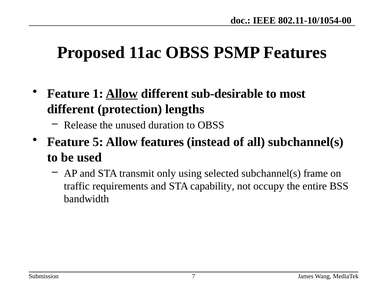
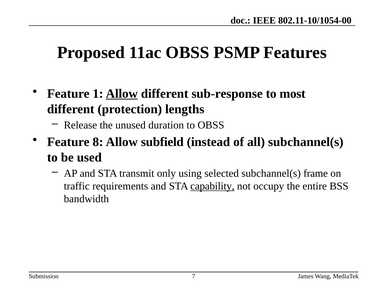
sub-desirable: sub-desirable -> sub-response (227, 94)
5: 5 -> 8 (98, 142)
Allow features: features -> subfield (162, 142)
capability underline: none -> present (212, 186)
